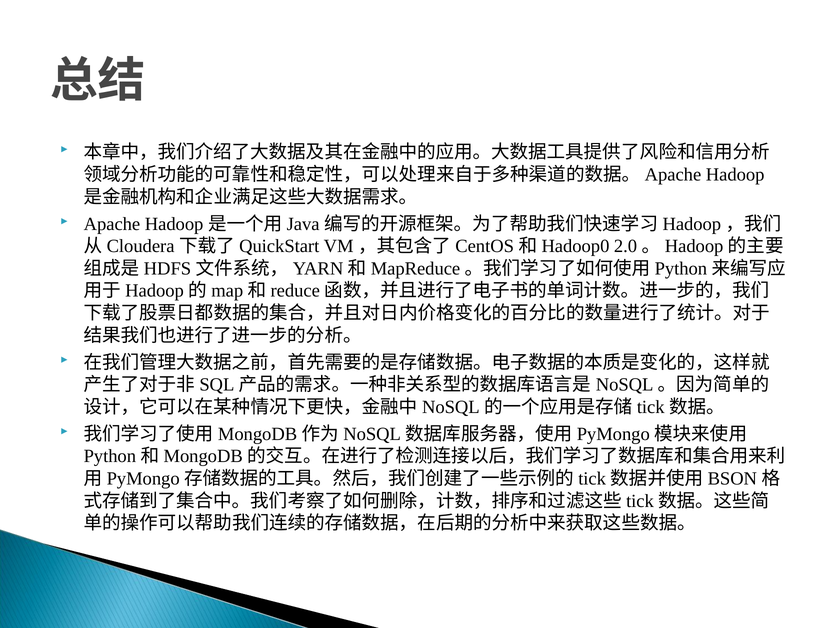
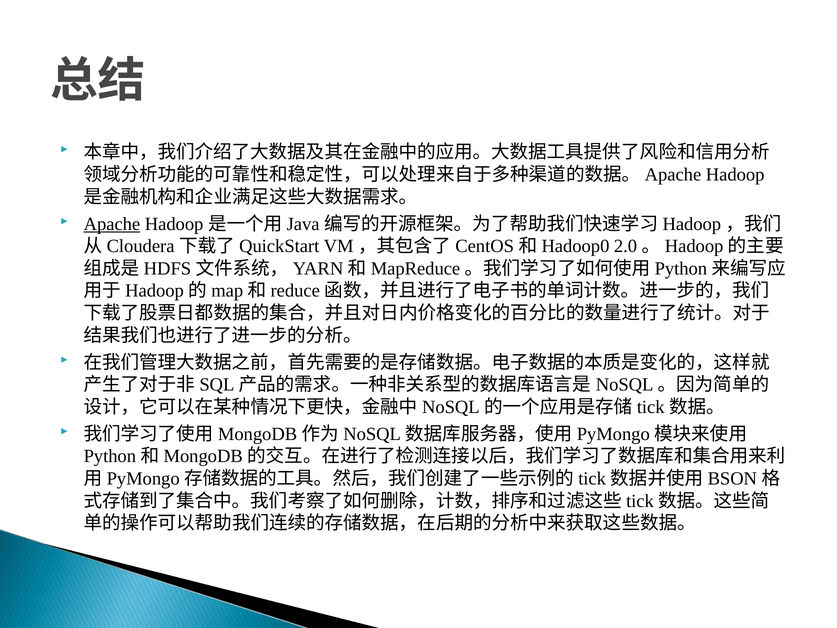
Apache underline: none -> present (112, 224)
